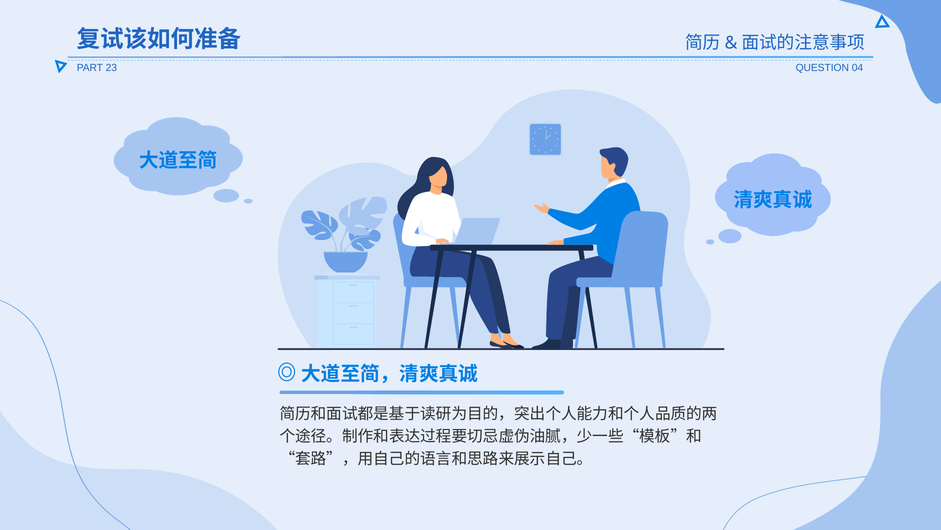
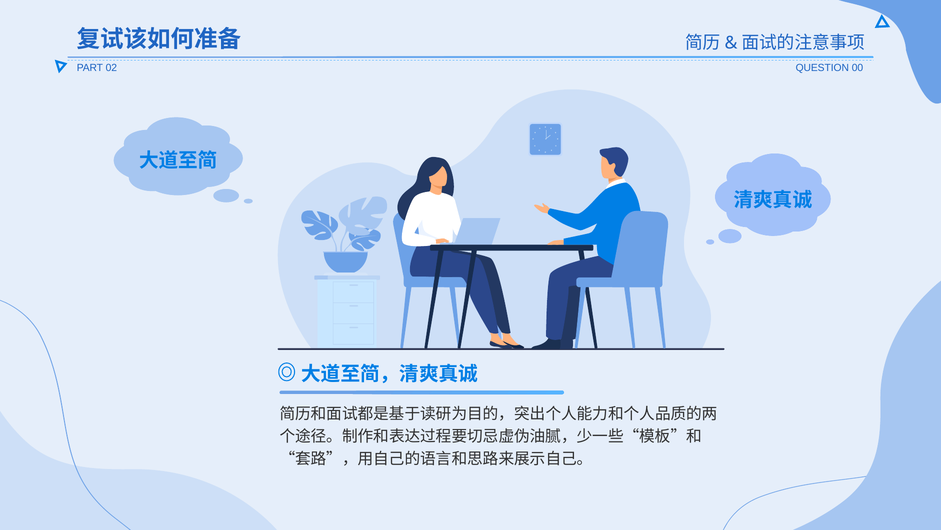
23: 23 -> 02 (111, 68)
04: 04 -> 00 (857, 68)
